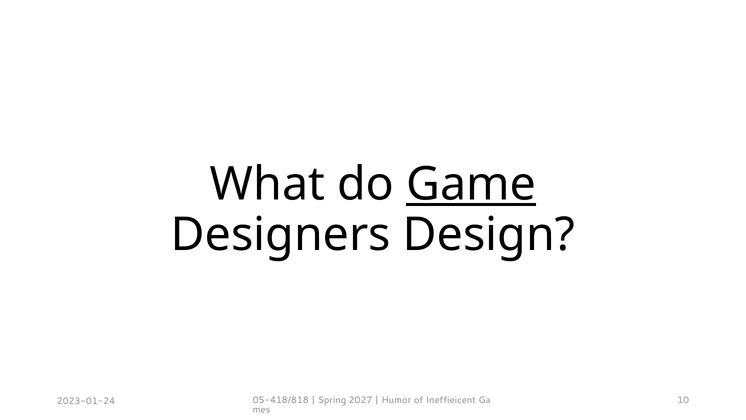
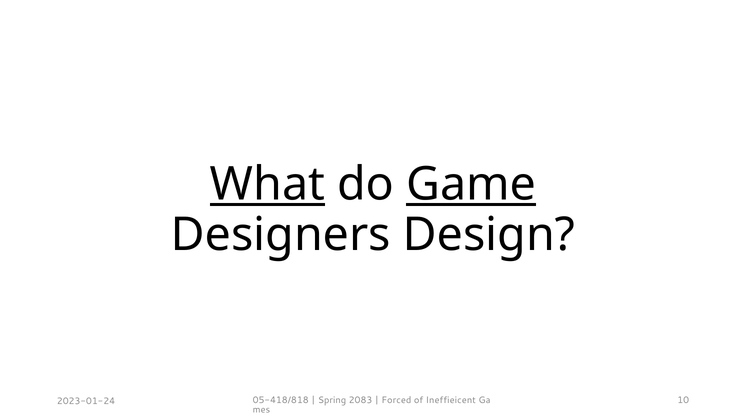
What underline: none -> present (267, 184)
2027: 2027 -> 2083 (361, 400)
Humor: Humor -> Forced (396, 400)
